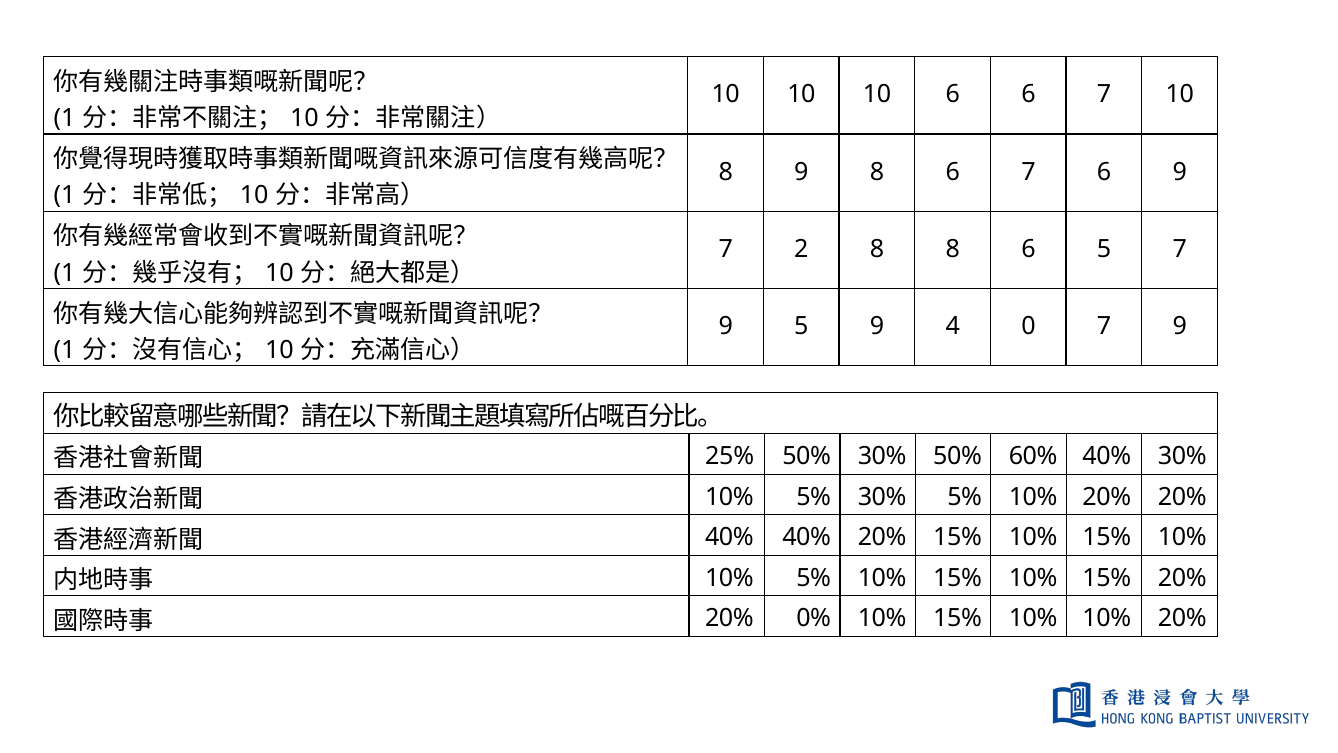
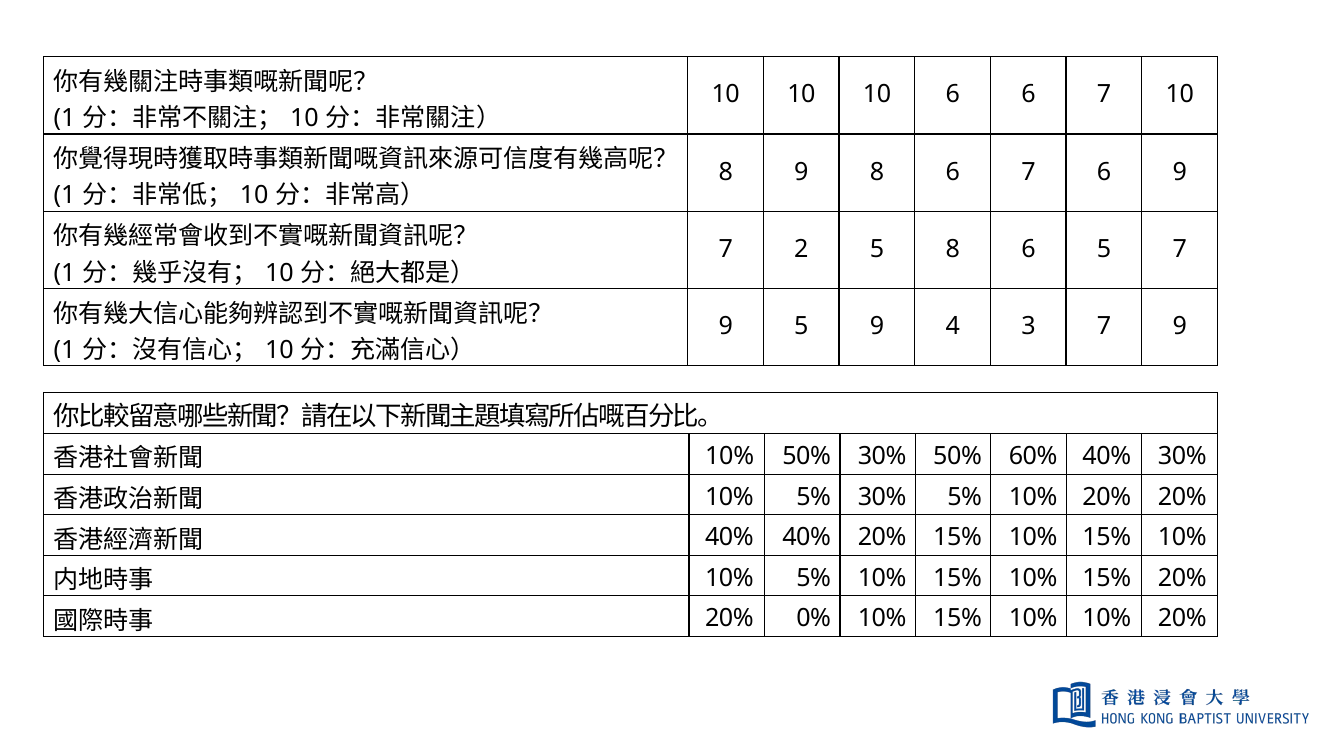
2 8: 8 -> 5 (877, 249)
0: 0 -> 3 (1028, 326)
25%: 25% -> 10% (730, 456)
